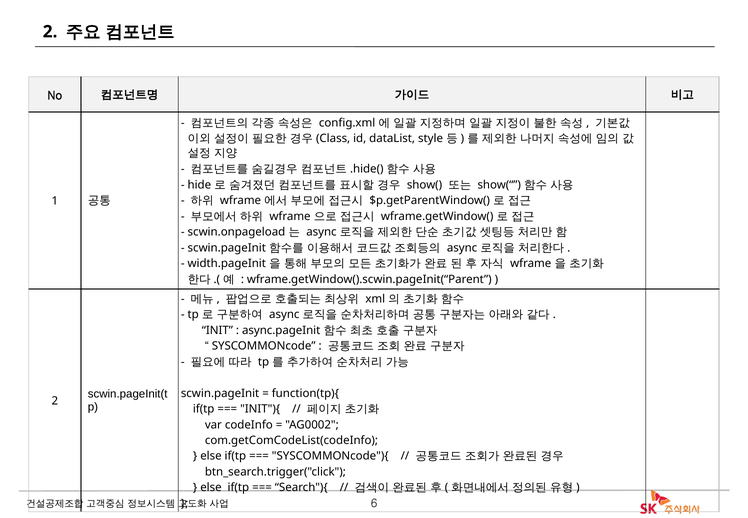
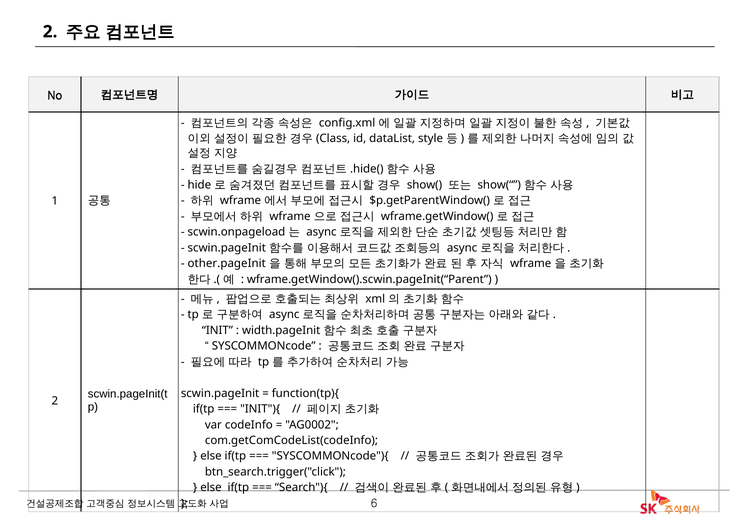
width.pageInit: width.pageInit -> other.pageInit (227, 263)
async.pageInit: async.pageInit -> width.pageInit (281, 330)
